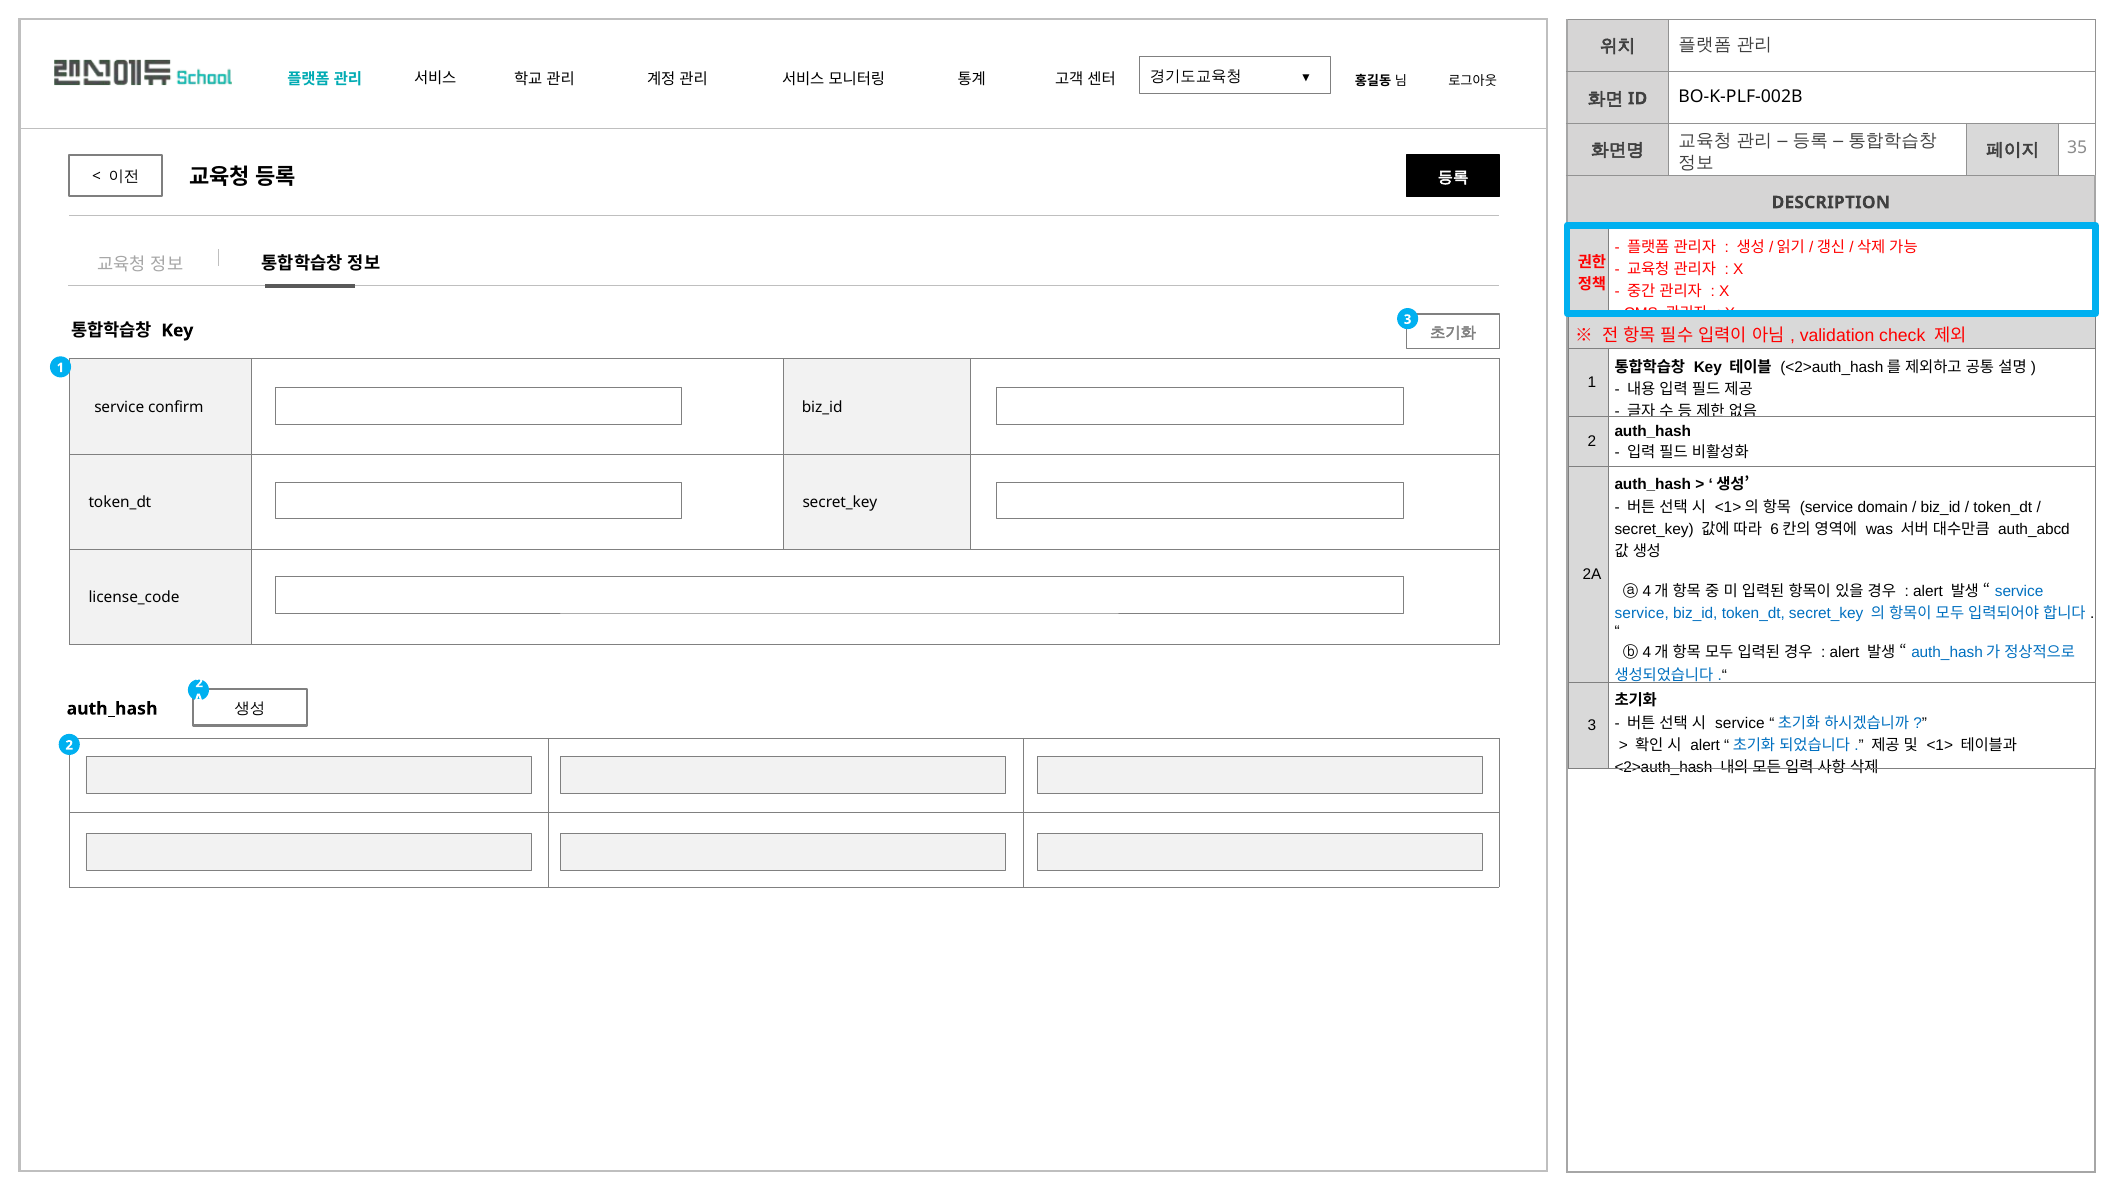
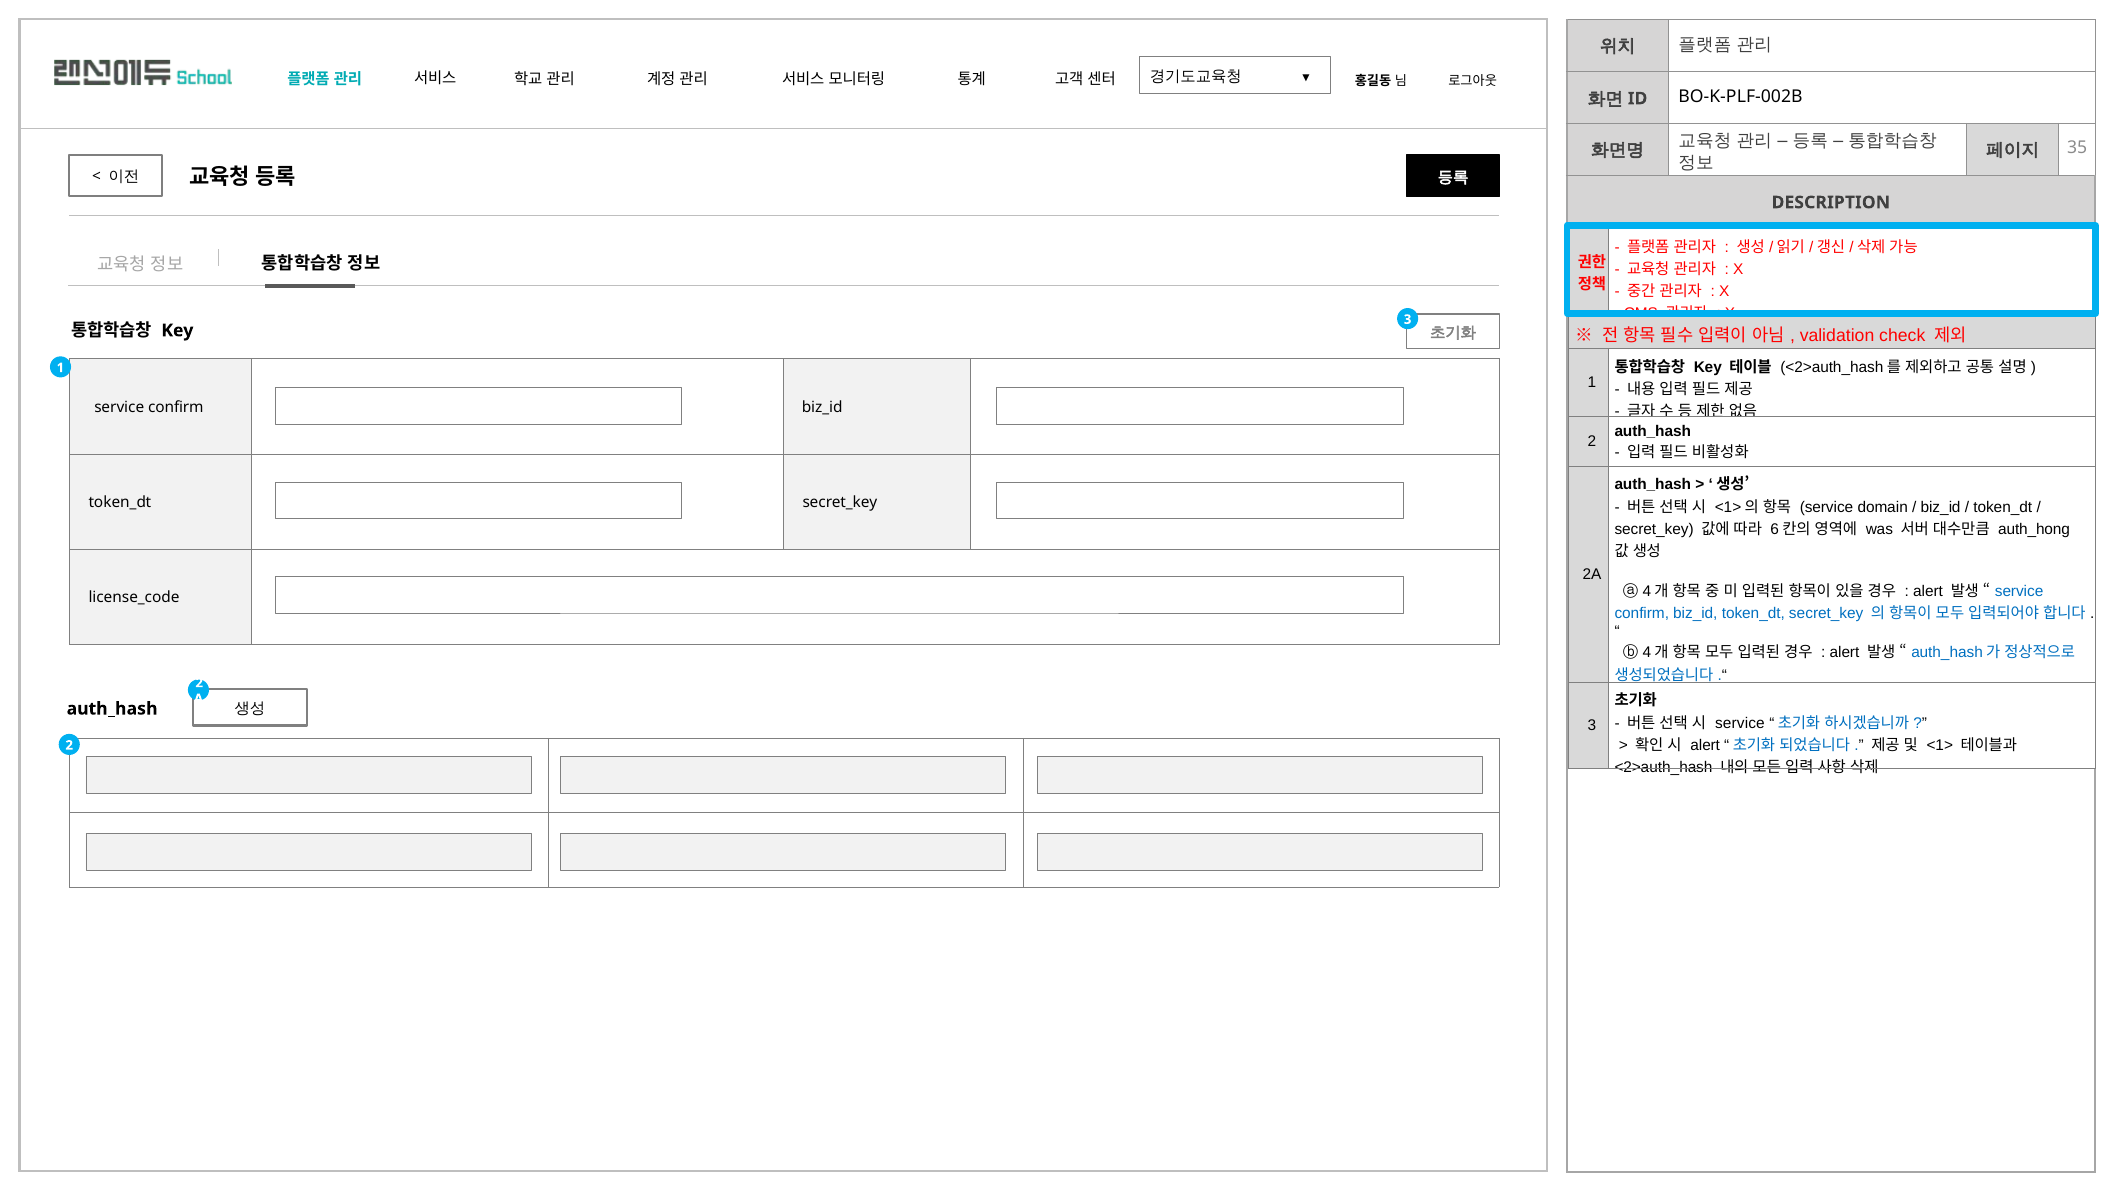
auth_abcd: auth_abcd -> auth_hong (2034, 529)
service: service -> confirm (1642, 613)
